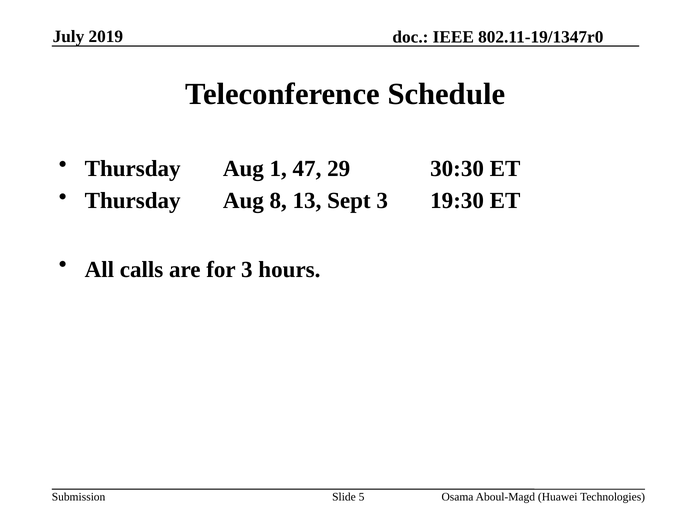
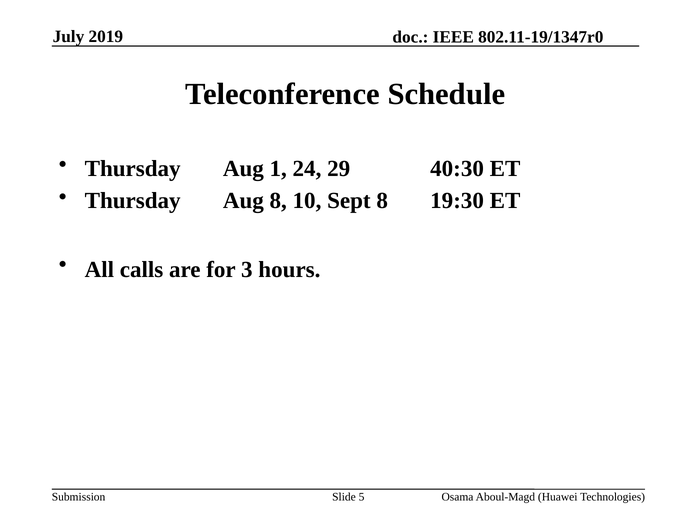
47: 47 -> 24 (307, 169)
30:30: 30:30 -> 40:30 (457, 169)
13: 13 -> 10 (307, 201)
Sept 3: 3 -> 8 (382, 201)
